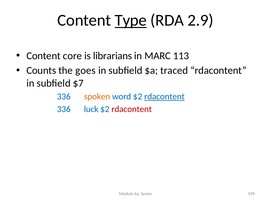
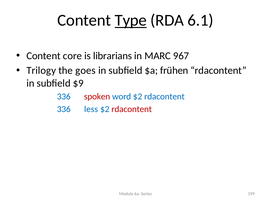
2.9: 2.9 -> 6.1 (201, 20)
113: 113 -> 967 (181, 56)
Counts: Counts -> Trilogy (41, 71)
traced: traced -> frühen (174, 71)
$7: $7 -> $9 (78, 83)
spoken colour: orange -> red (97, 97)
rdacontent underline: present -> none (164, 97)
luck: luck -> less (91, 109)
